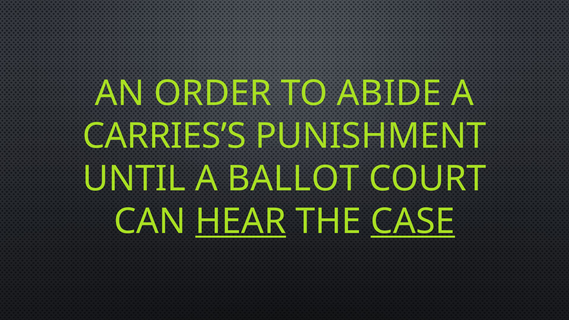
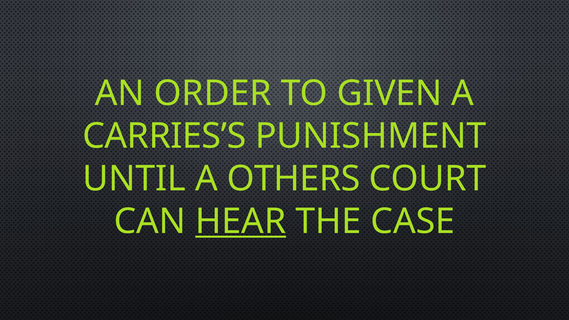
ABIDE: ABIDE -> GIVEN (390, 93)
BALLOT: BALLOT -> OTHERS (294, 179)
CASE underline: present -> none (413, 221)
